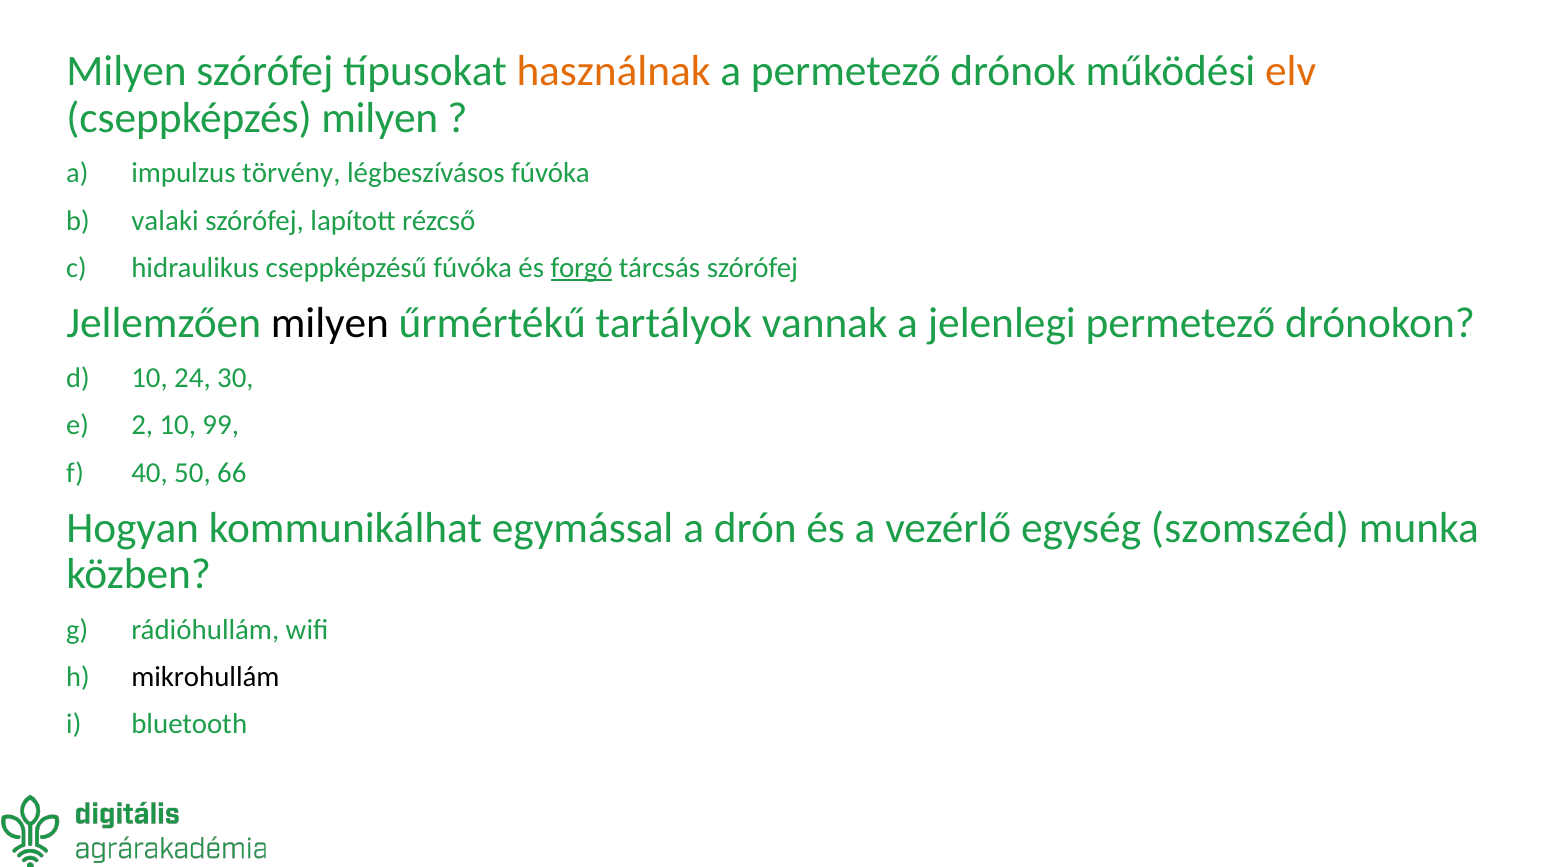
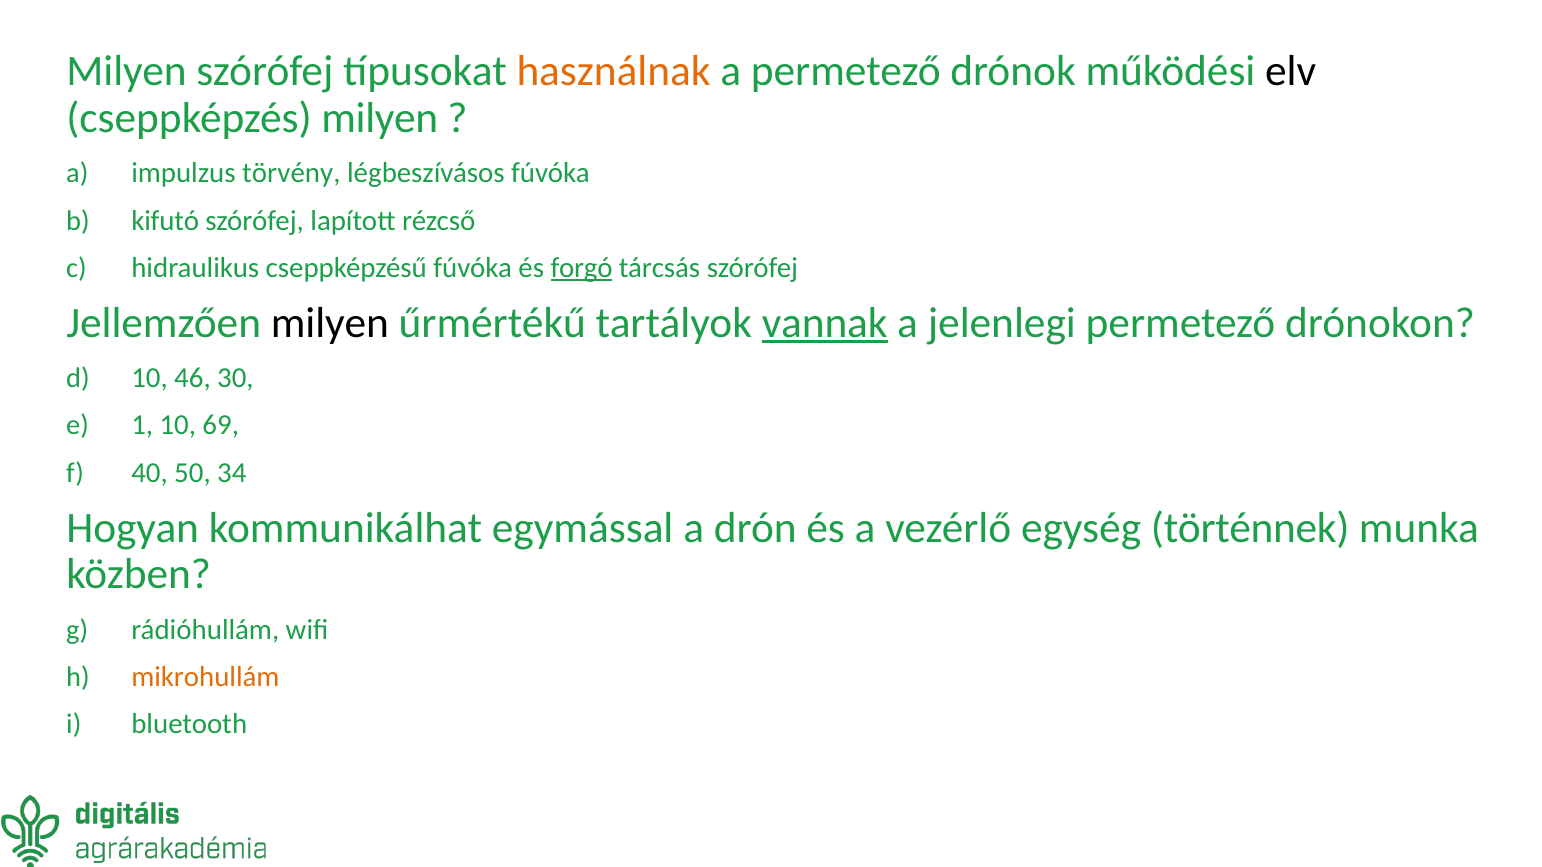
elv colour: orange -> black (1291, 71)
valaki: valaki -> kifutó (165, 221)
vannak underline: none -> present (825, 323)
24: 24 -> 46 (192, 378)
2: 2 -> 1 (142, 426)
99: 99 -> 69 (221, 426)
66: 66 -> 34 (232, 473)
szomszéd: szomszéd -> történnek (1250, 528)
mikrohullám colour: black -> orange (205, 677)
